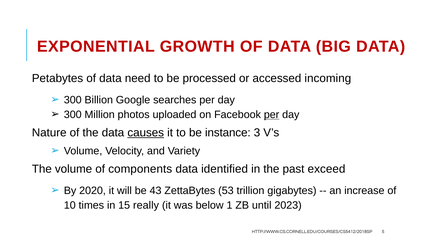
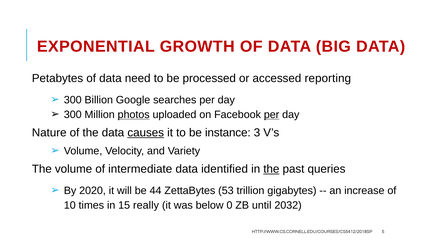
incoming: incoming -> reporting (328, 78)
photos underline: none -> present (134, 114)
components: components -> intermediate (140, 169)
the underline: none -> present (271, 169)
exceed: exceed -> queries (327, 169)
43: 43 -> 44 (156, 190)
1: 1 -> 0 (229, 205)
2023: 2023 -> 2032 (288, 205)
